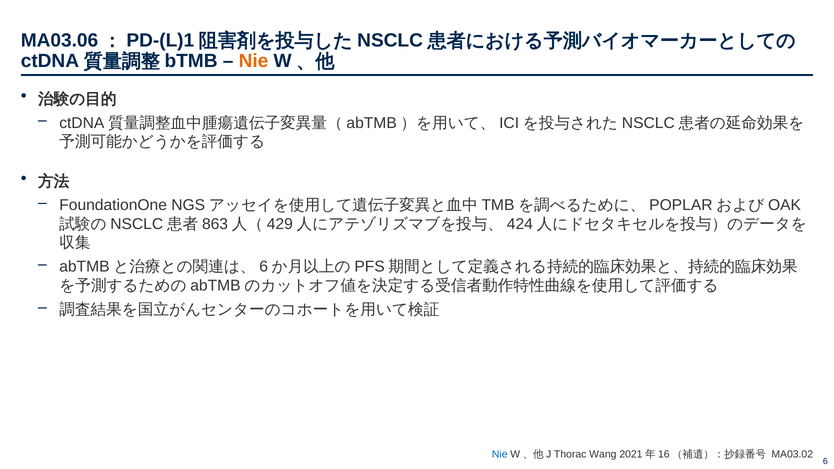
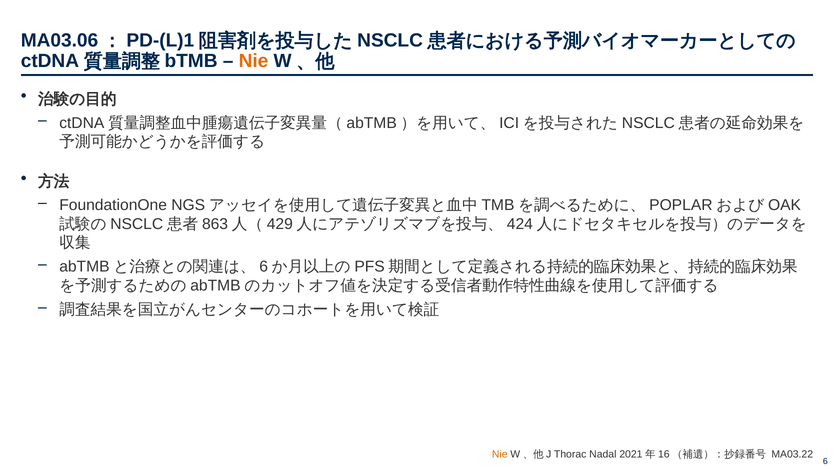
Nie colour: blue -> orange (500, 454)
Wang: Wang -> Nadal (603, 454)
MA03.02: MA03.02 -> MA03.22 (792, 454)
